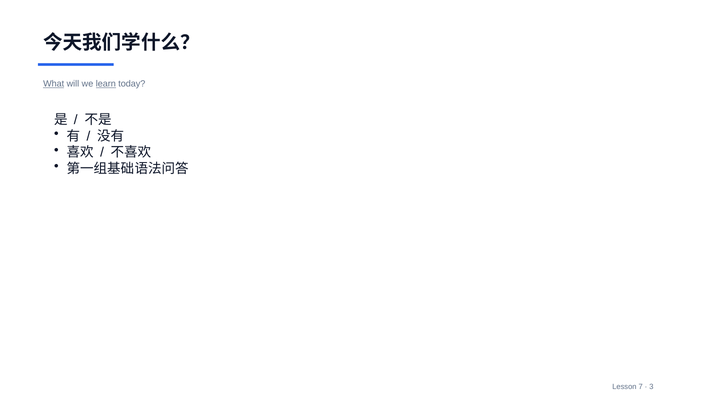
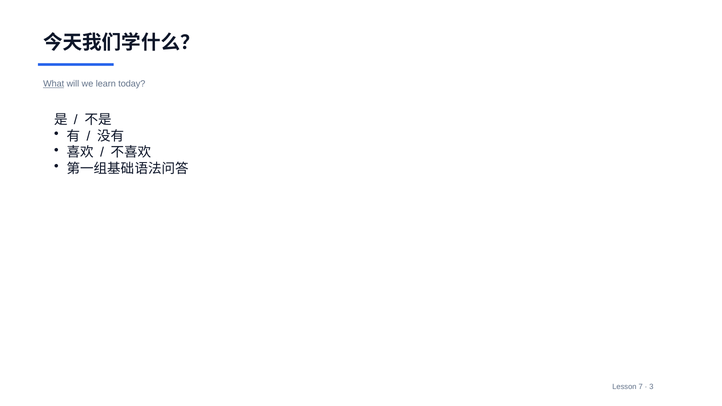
learn underline: present -> none (106, 84)
